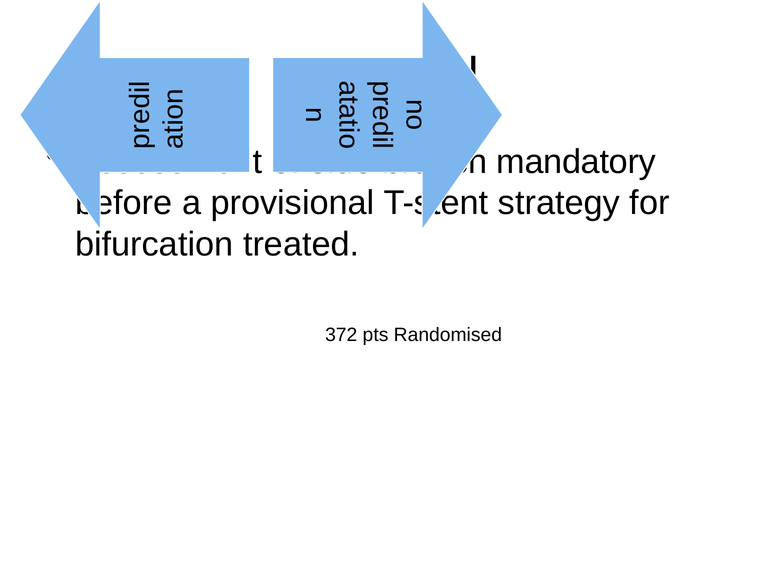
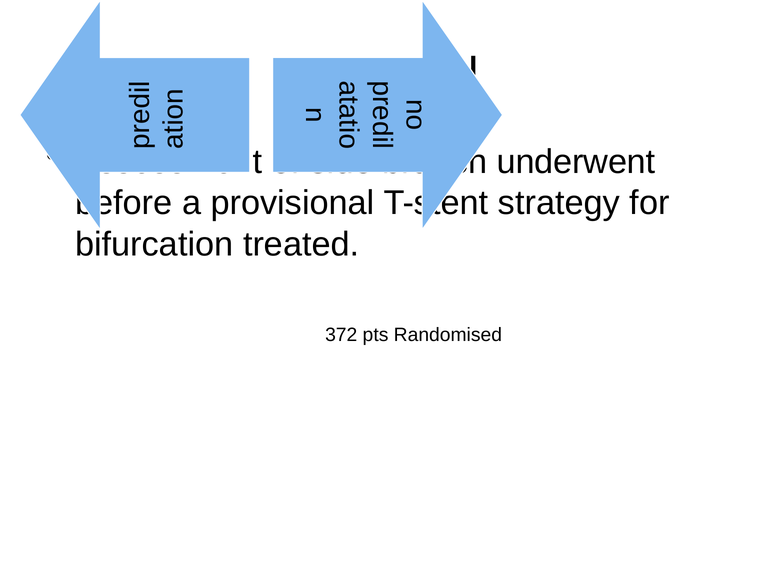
mandatory: mandatory -> underwent (576, 162)
